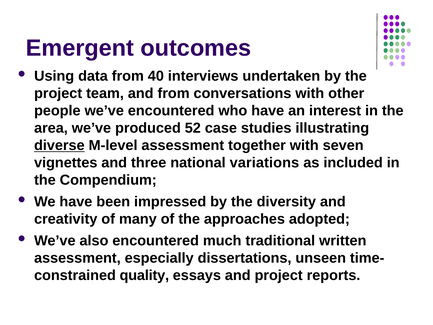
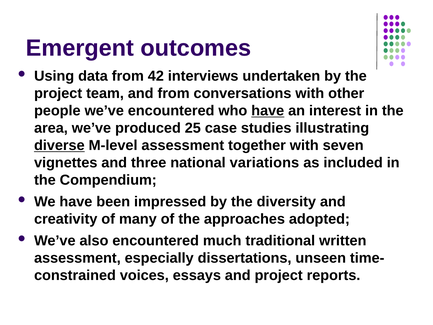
40: 40 -> 42 (156, 76)
have underline: none -> present (268, 111)
52: 52 -> 25 (193, 128)
quality: quality -> voices (144, 275)
